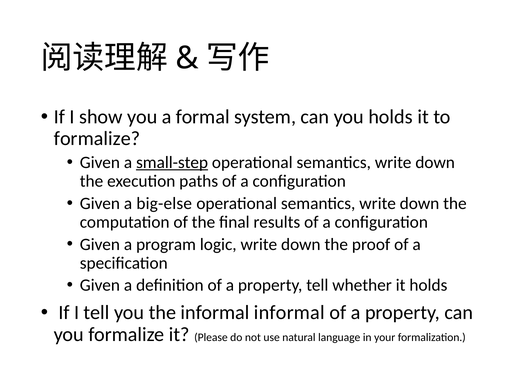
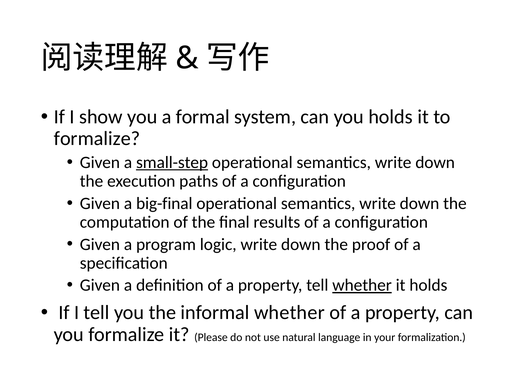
big-else: big-else -> big-final (164, 204)
whether underline: none -> present (362, 285)
informal informal: informal -> whether (289, 313)
